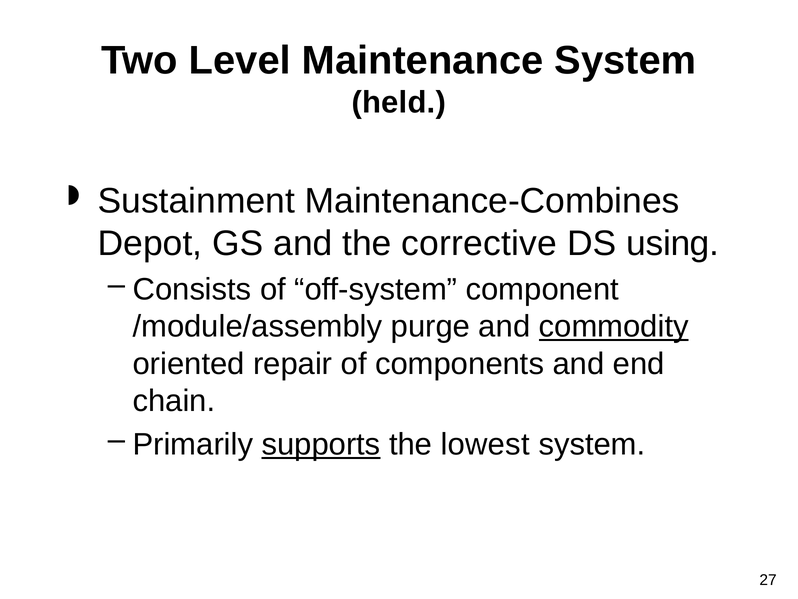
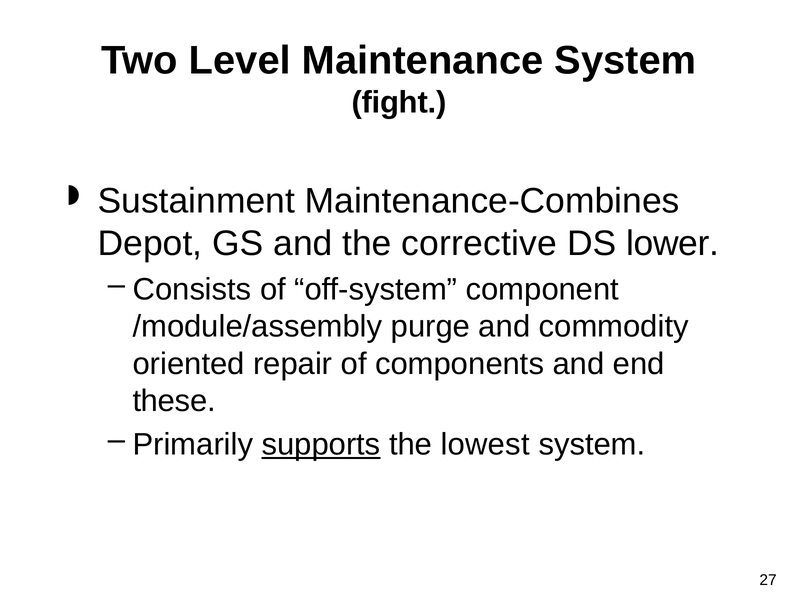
held: held -> fight (399, 103)
using: using -> lower (673, 243)
commodity underline: present -> none (614, 326)
chain: chain -> these (174, 401)
